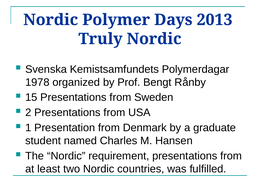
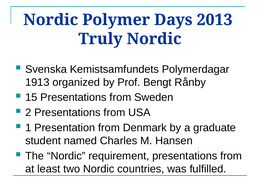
1978: 1978 -> 1913 (37, 82)
